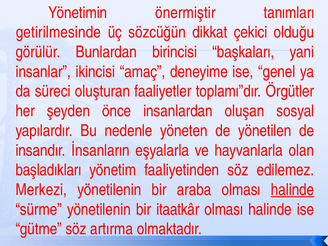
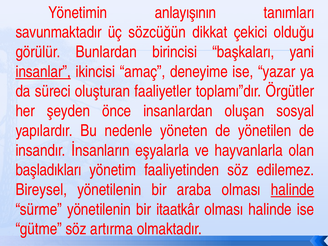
önermiştir: önermiştir -> anlayışının (186, 13)
getirilmesinde: getirilmesinde -> savunmaktadır (59, 32)
insanlar underline: none -> present (43, 72)
genel: genel -> yazar (277, 72)
Merkezi: Merkezi -> Bireysel (41, 190)
